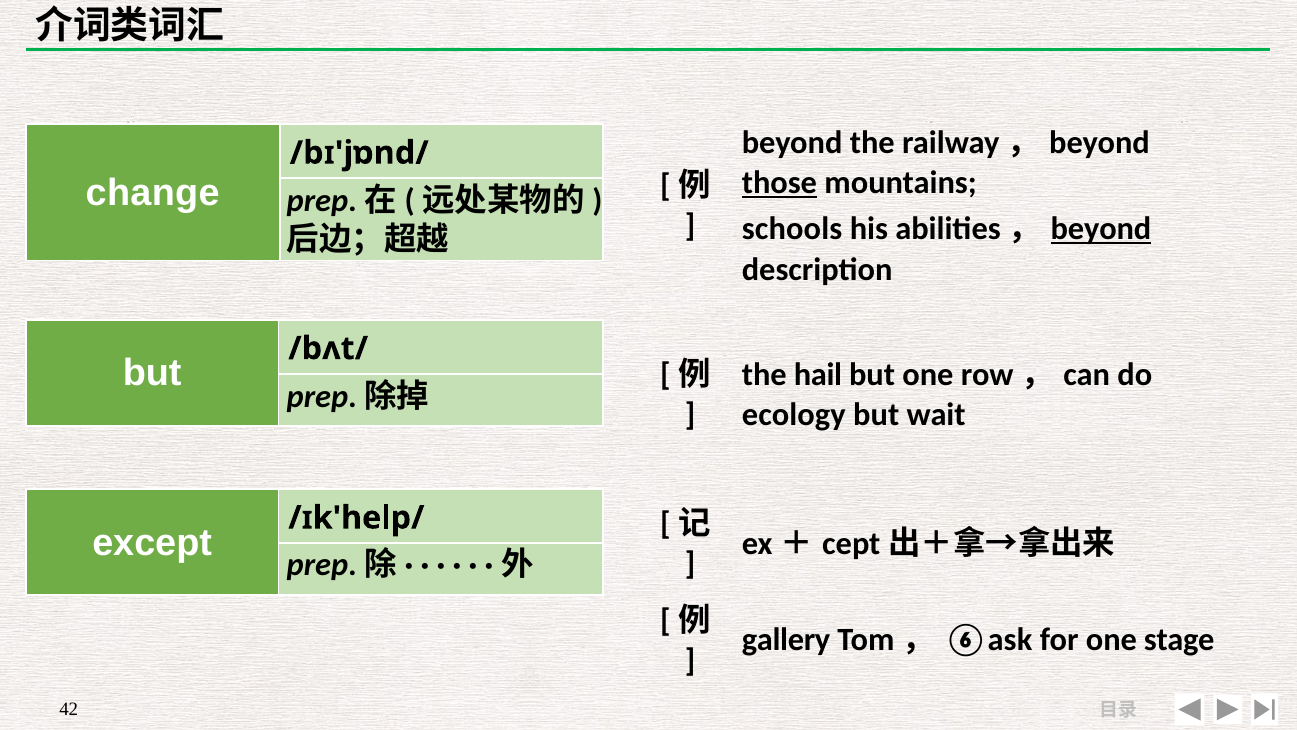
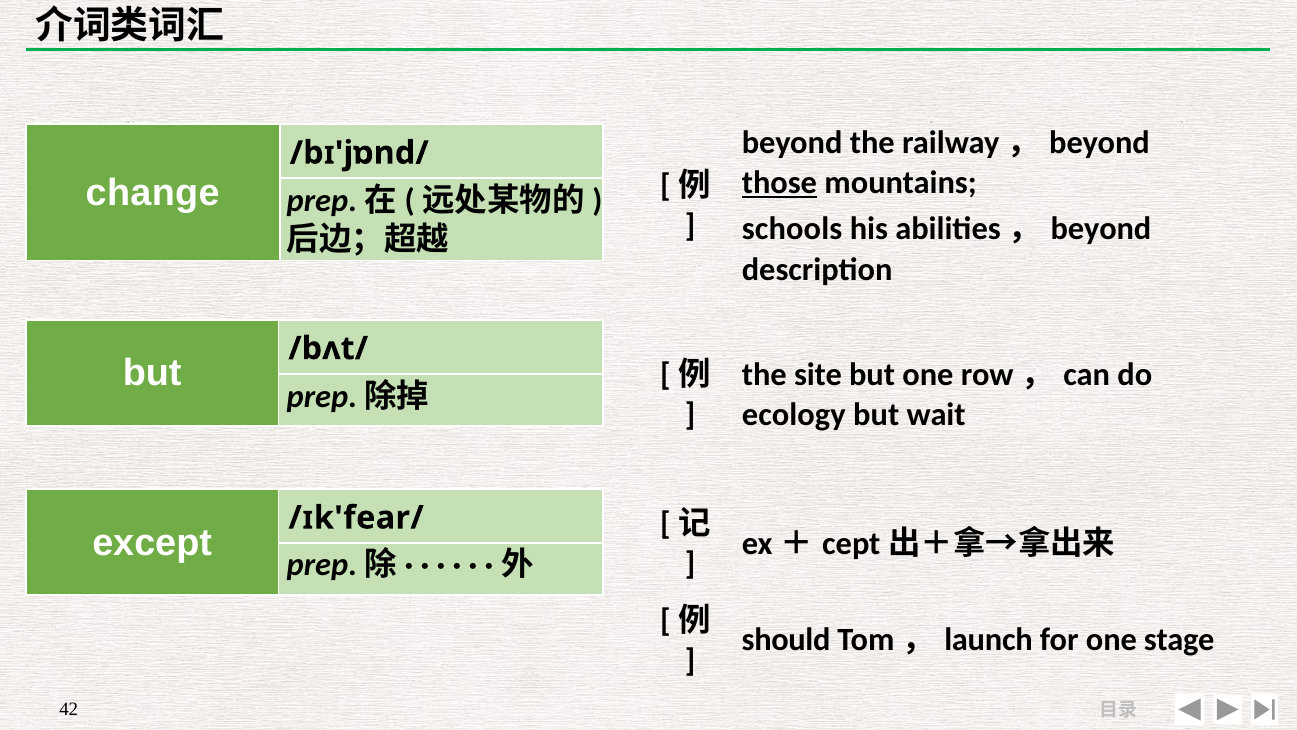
beyond underline: present -> none (1101, 229)
hail: hail -> site (818, 375)
/ɪk'help/: /ɪk'help/ -> /ɪk'fear/ (356, 517)
gallery: gallery -> should (786, 640)
⑥ask: ⑥ask -> launch (988, 640)
